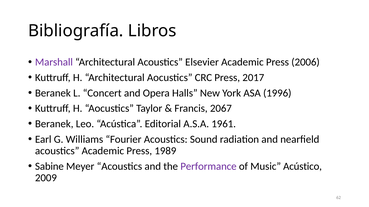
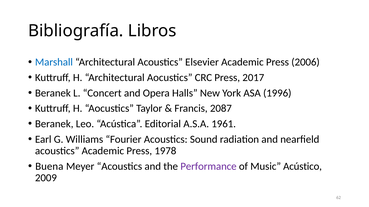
Marshall colour: purple -> blue (54, 62)
2067: 2067 -> 2087 (221, 109)
1989: 1989 -> 1978 (165, 151)
Sabine: Sabine -> Buena (49, 167)
